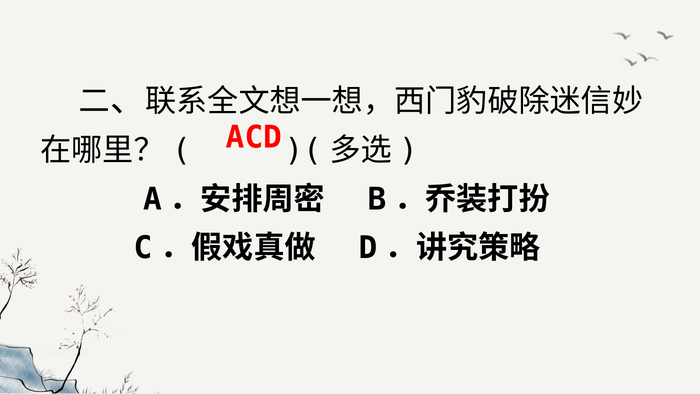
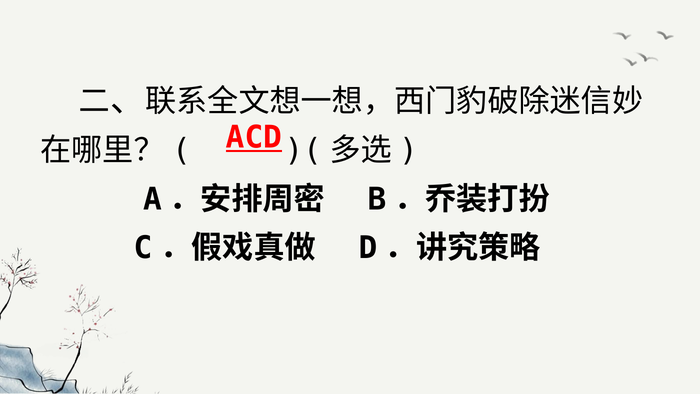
ACD underline: none -> present (254, 138)
